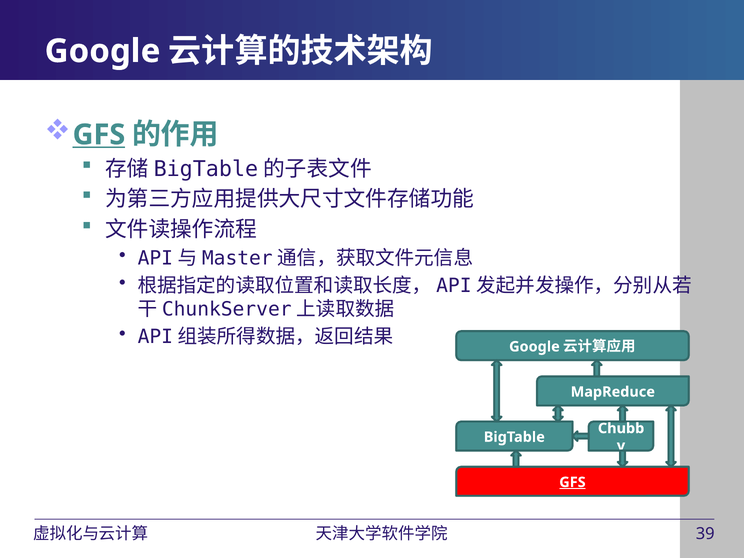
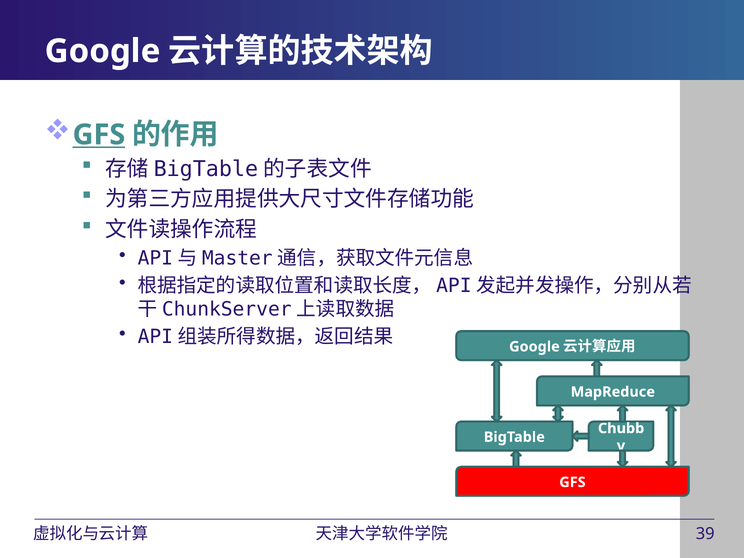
GFS underline: present -> none (572, 482)
